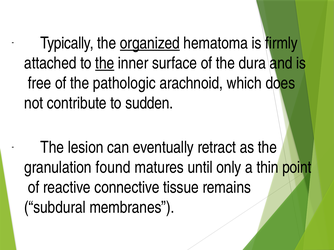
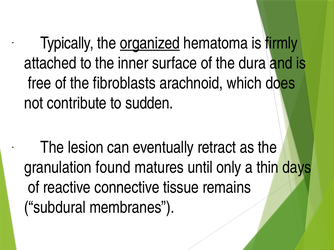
the underline: present -> none (105, 63)
pathologic: pathologic -> fibroblasts (124, 83)
point: point -> days (297, 168)
